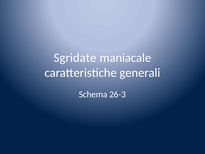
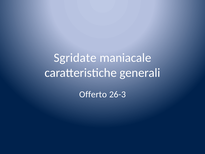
Schema: Schema -> Offerto (93, 94)
